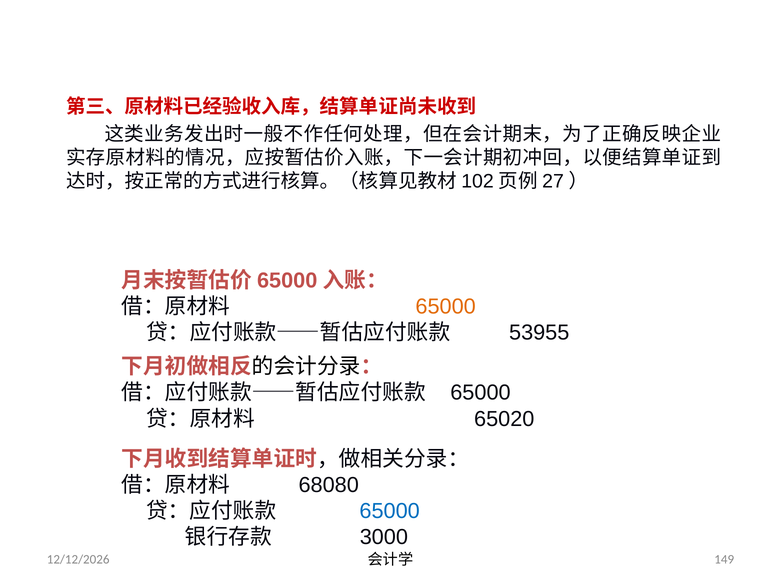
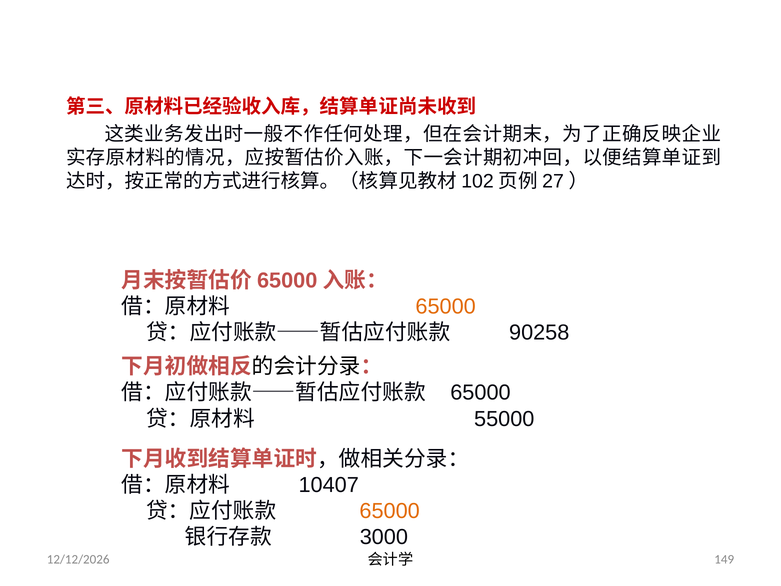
53955: 53955 -> 90258 (539, 333)
65020: 65020 -> 55000 (504, 419)
68080: 68080 -> 10407 (329, 485)
65000 colour: blue -> orange (390, 511)
